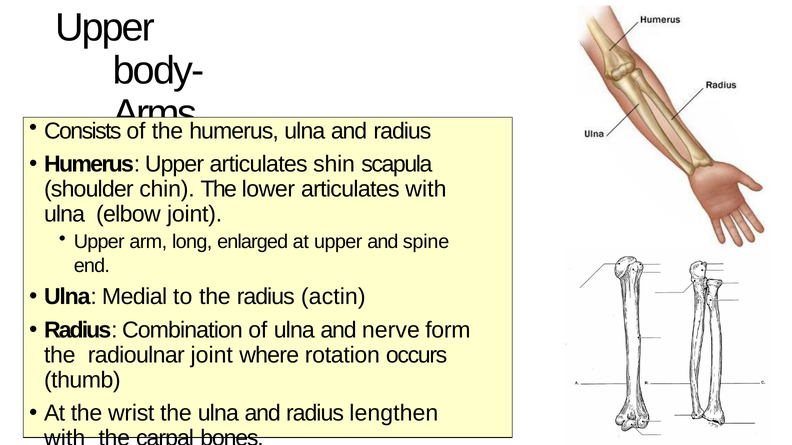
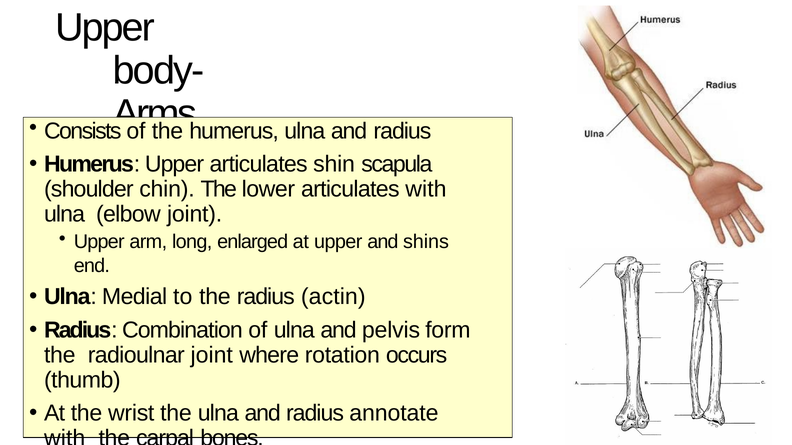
spine: spine -> shins (426, 242)
nerve: nerve -> pelvis (391, 331)
lengthen: lengthen -> annotate (394, 414)
